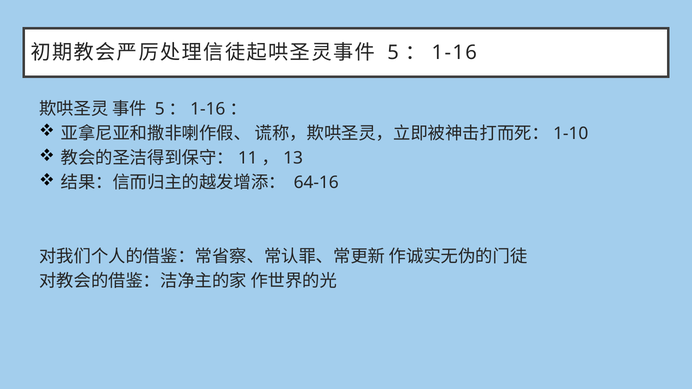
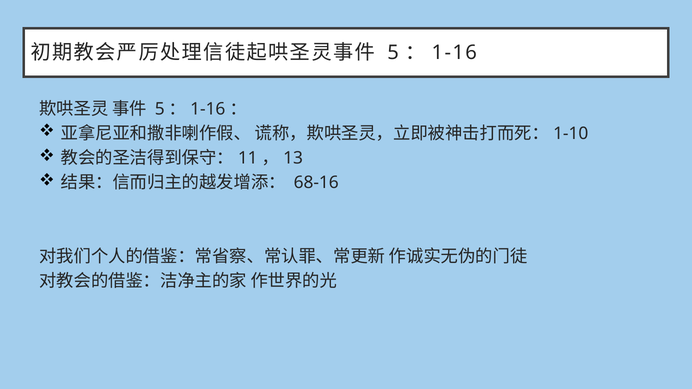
64-16: 64-16 -> 68-16 (316, 183)
